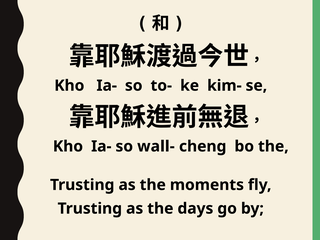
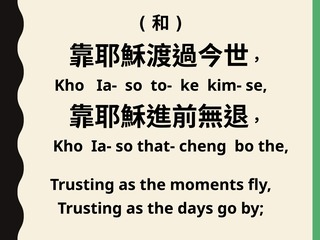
wall-: wall- -> that- (156, 146)
